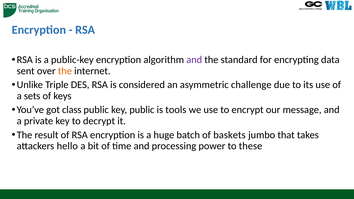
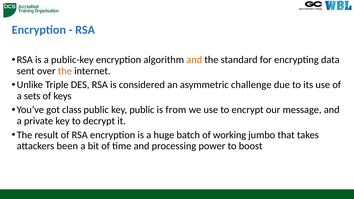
and colour: purple -> orange (194, 60)
tools: tools -> from (176, 110)
baskets: baskets -> working (230, 135)
hello: hello -> been (67, 146)
these: these -> boost (251, 146)
